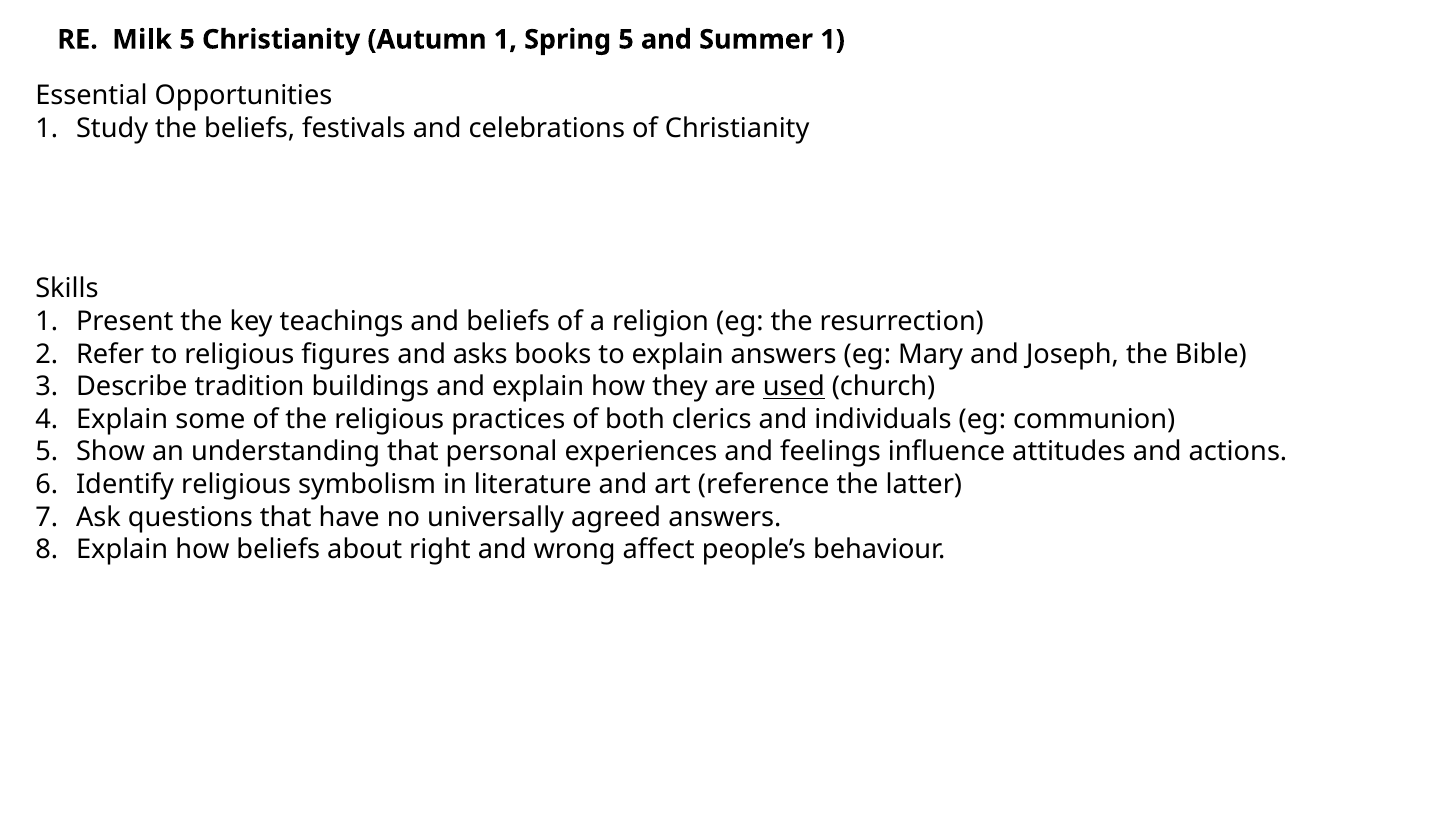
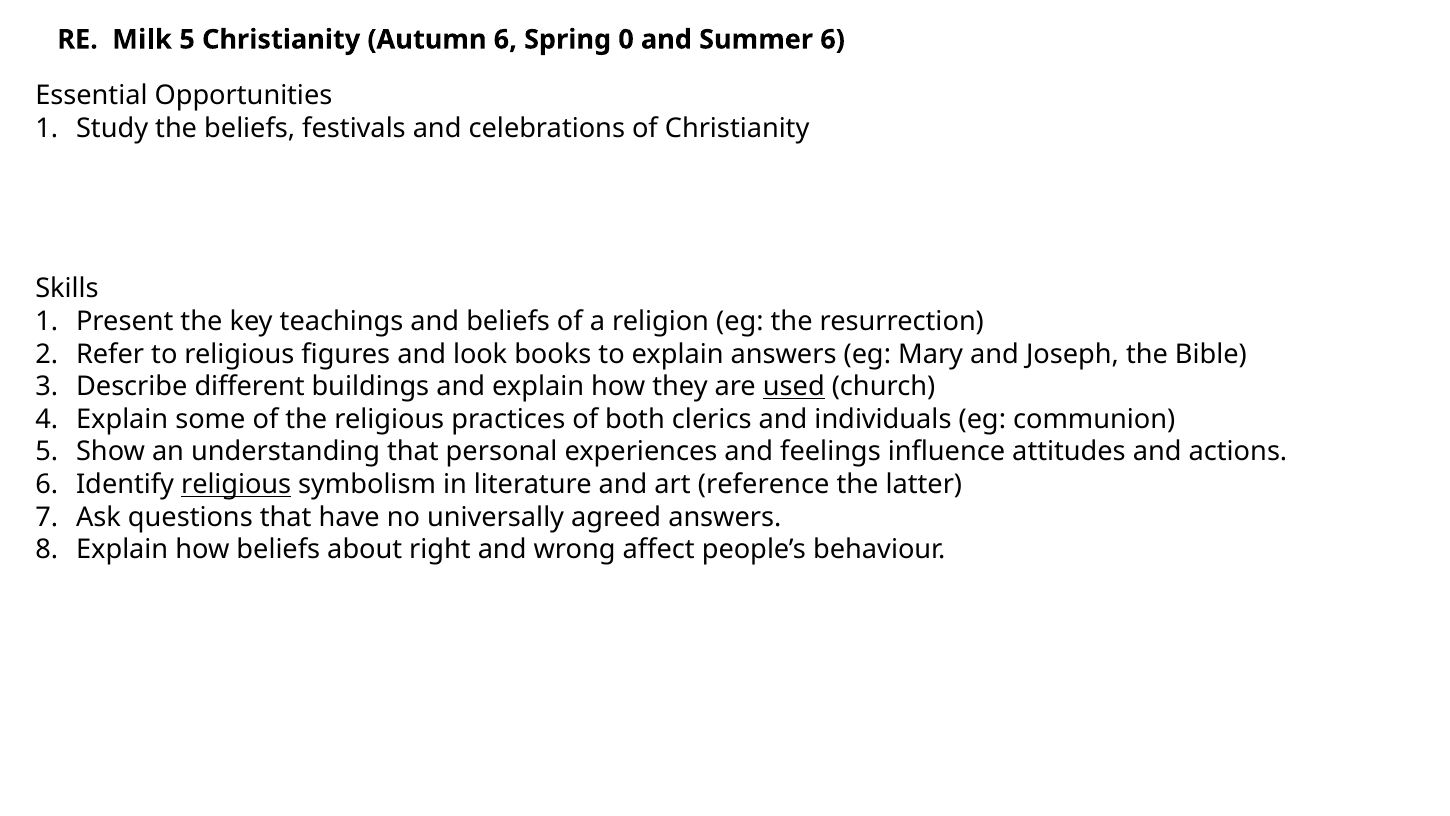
Autumn 1: 1 -> 6 (505, 40)
Spring 5: 5 -> 0 (626, 40)
Summer 1: 1 -> 6 (833, 40)
asks: asks -> look (480, 354)
tradition: tradition -> different (250, 387)
religious underline: none -> present (236, 484)
